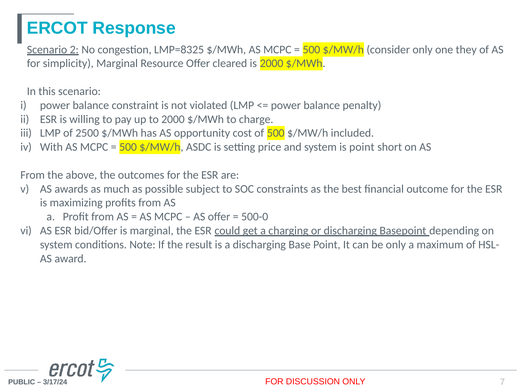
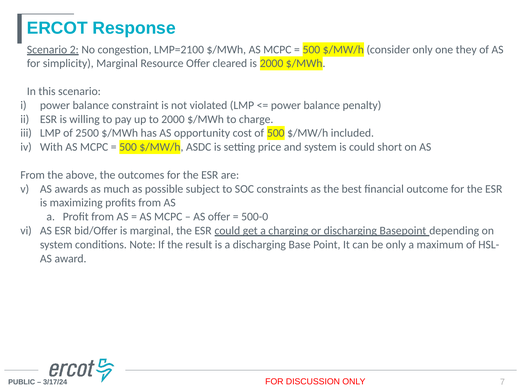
LMP=8325: LMP=8325 -> LMP=2100 (179, 49)
is point: point -> could (362, 147)
